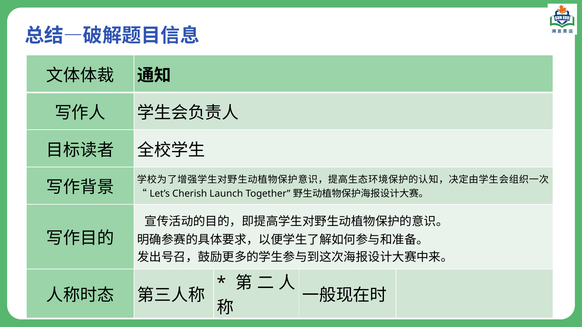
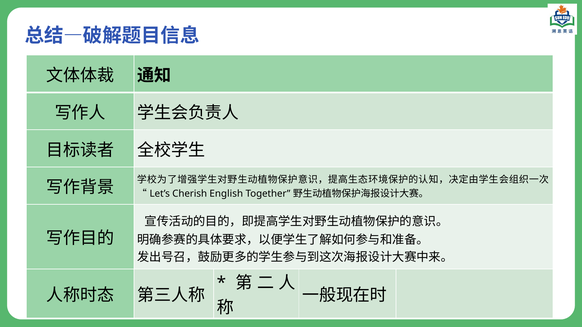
Launch: Launch -> English (226, 194)
